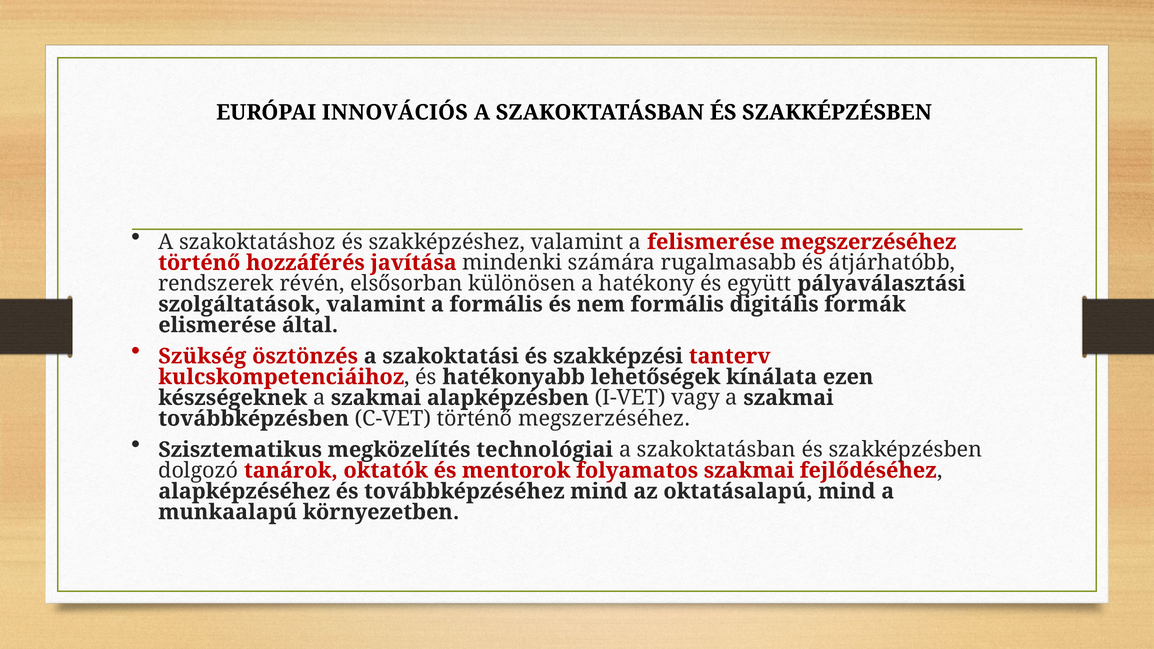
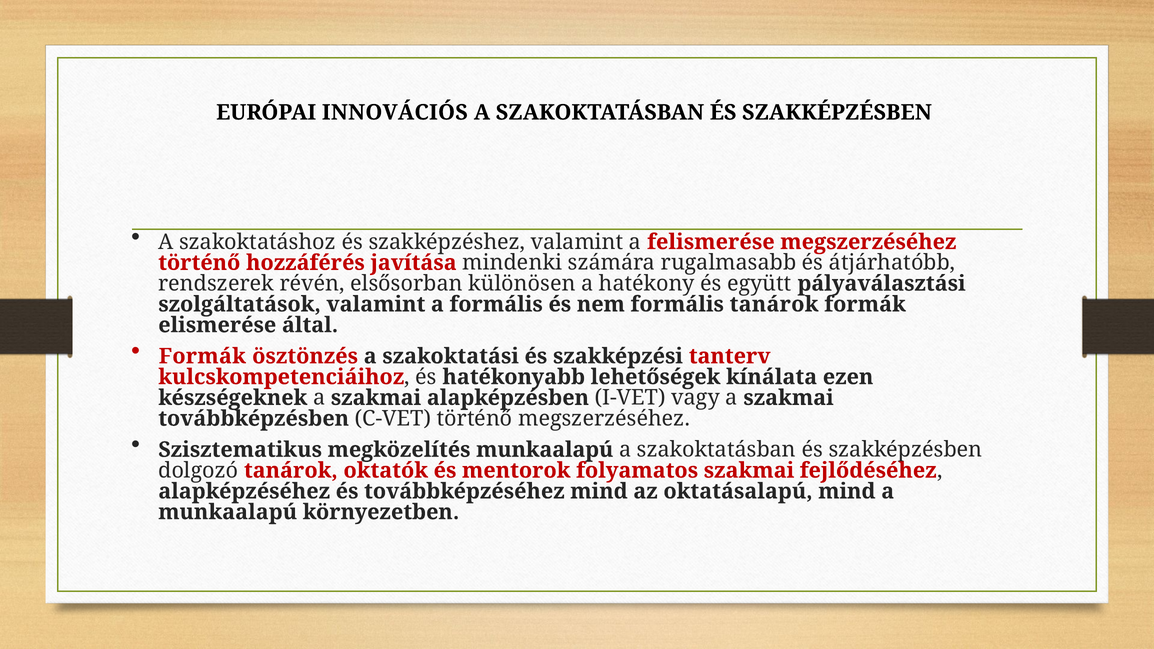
formális digitális: digitális -> tanárok (774, 304)
Szükség: Szükség -> Formák (202, 356)
megközelítés technológiai: technológiai -> munkaalapú (545, 450)
